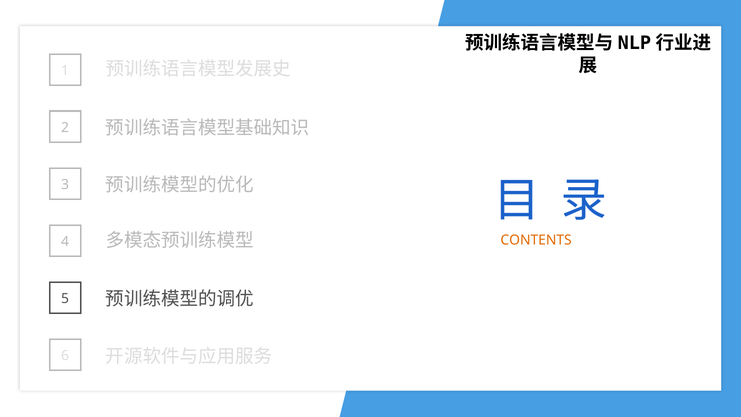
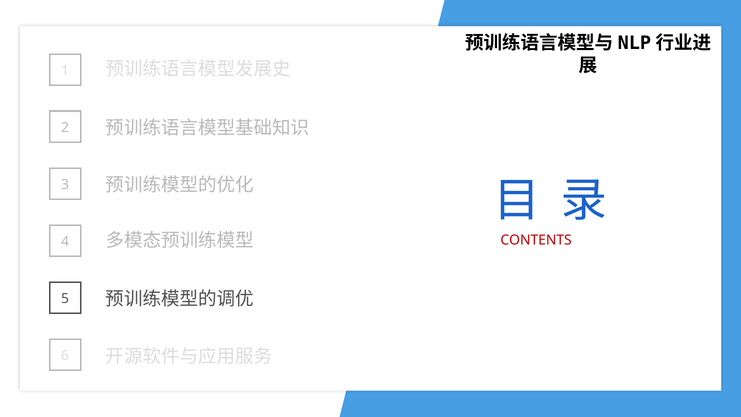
CONTENTS colour: orange -> red (536, 240)
